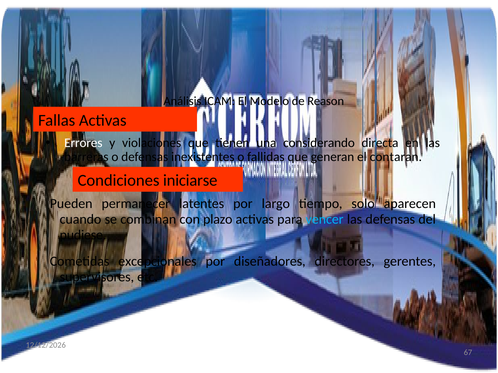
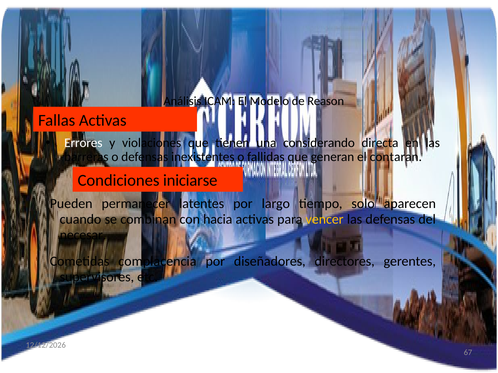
plazo: plazo -> hacia (218, 220)
vencer colour: light blue -> yellow (325, 220)
pudiese: pudiese -> necesar (83, 235)
excepcionales: excepcionales -> complacencia (157, 261)
